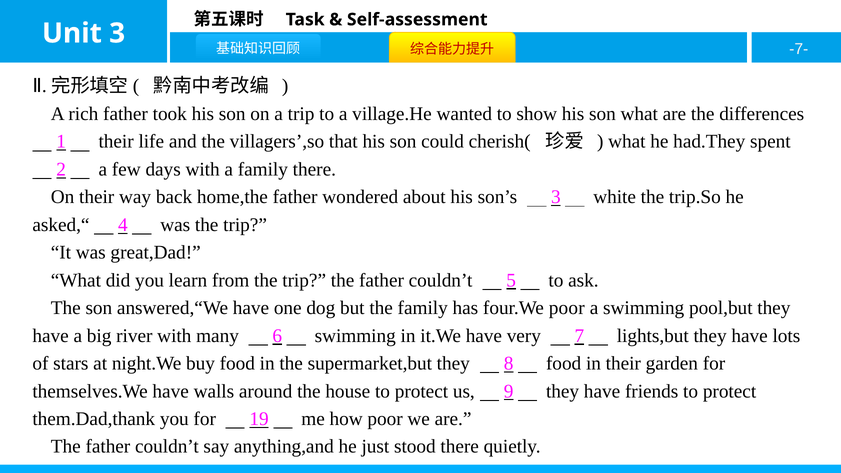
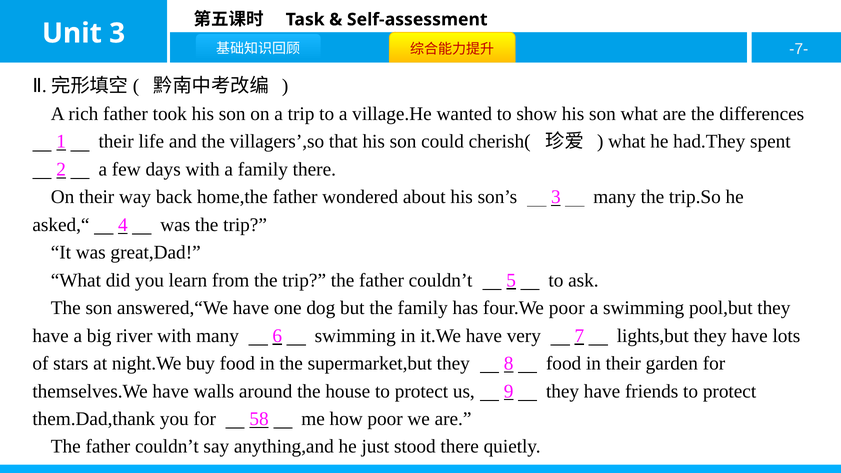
3 white: white -> many (615, 197)
19: 19 -> 58 (259, 419)
